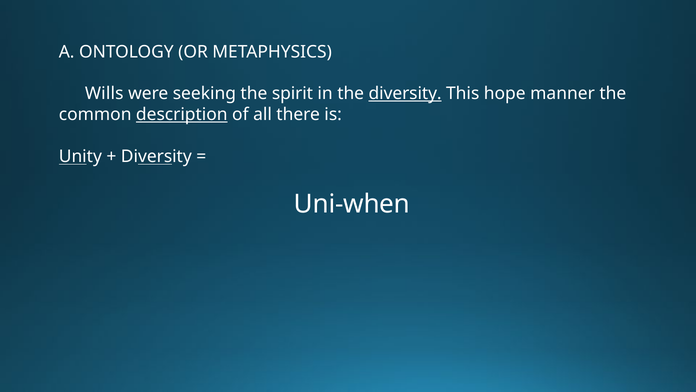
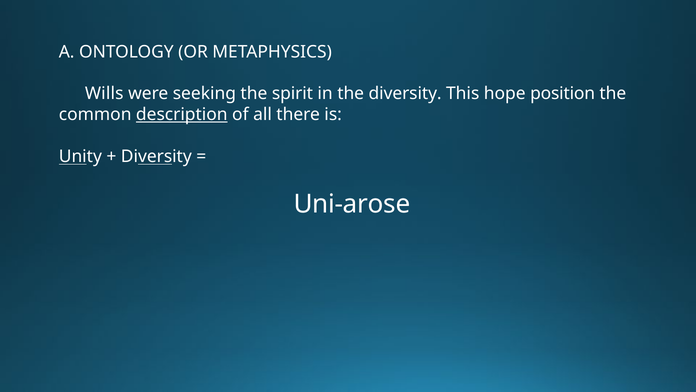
diversity underline: present -> none (405, 93)
manner: manner -> position (563, 93)
Uni-when: Uni-when -> Uni-arose (352, 204)
